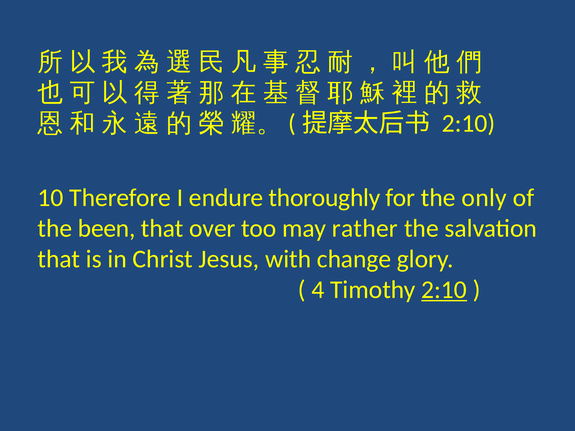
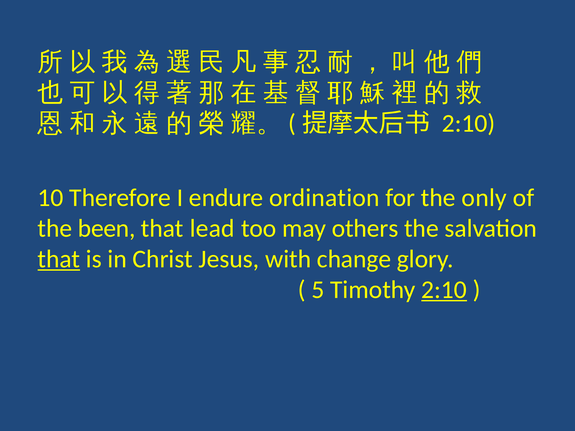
thoroughly: thoroughly -> ordination (324, 198)
over: over -> lead (212, 228)
rather: rather -> others (365, 228)
that underline: none -> present (59, 259)
4: 4 -> 5 (318, 290)
